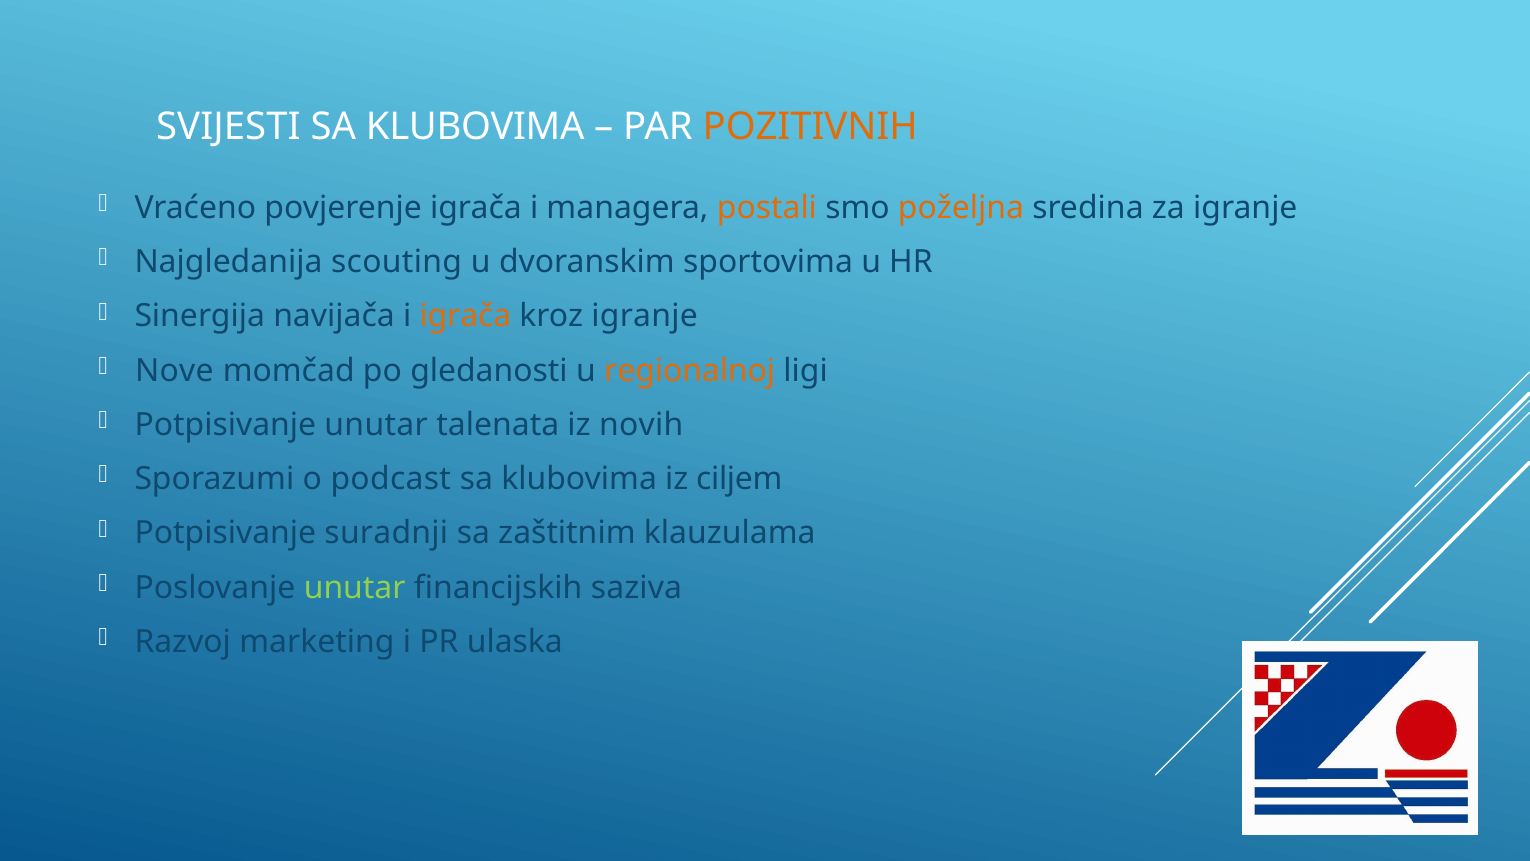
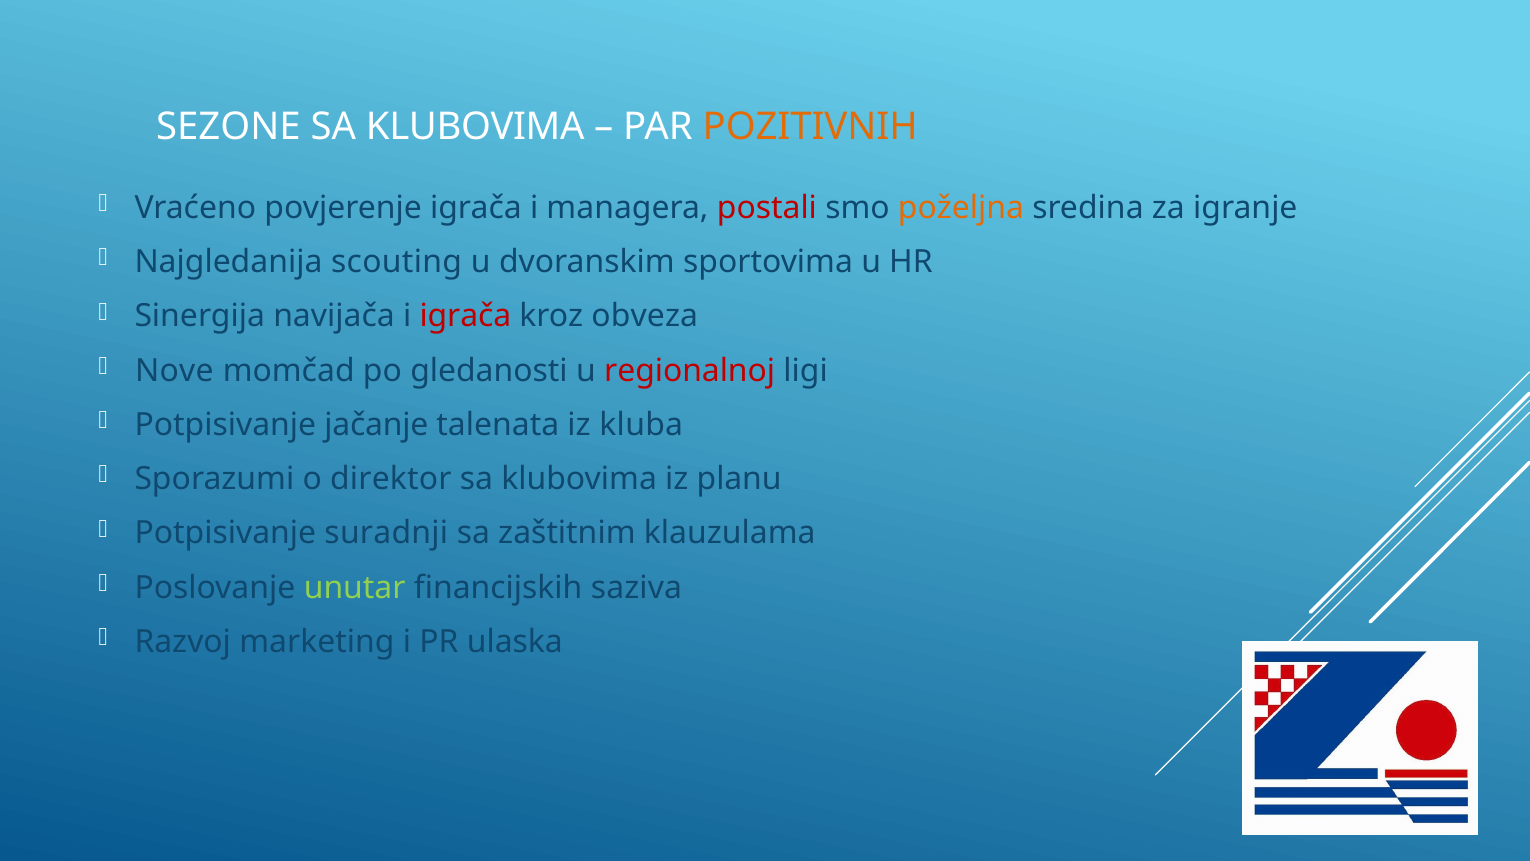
SVIJESTI: SVIJESTI -> SEZONE (228, 127)
postali colour: orange -> red (767, 208)
igrača colour: orange -> red (465, 316)
kroz igranje: igranje -> obveza (645, 316)
regionalnoj colour: orange -> red (690, 370)
Potpisivanje unutar: unutar -> jačanje (376, 425)
novih: novih -> kluba (641, 425)
podcast: podcast -> direktor (391, 479)
ciljem: ciljem -> planu (739, 479)
